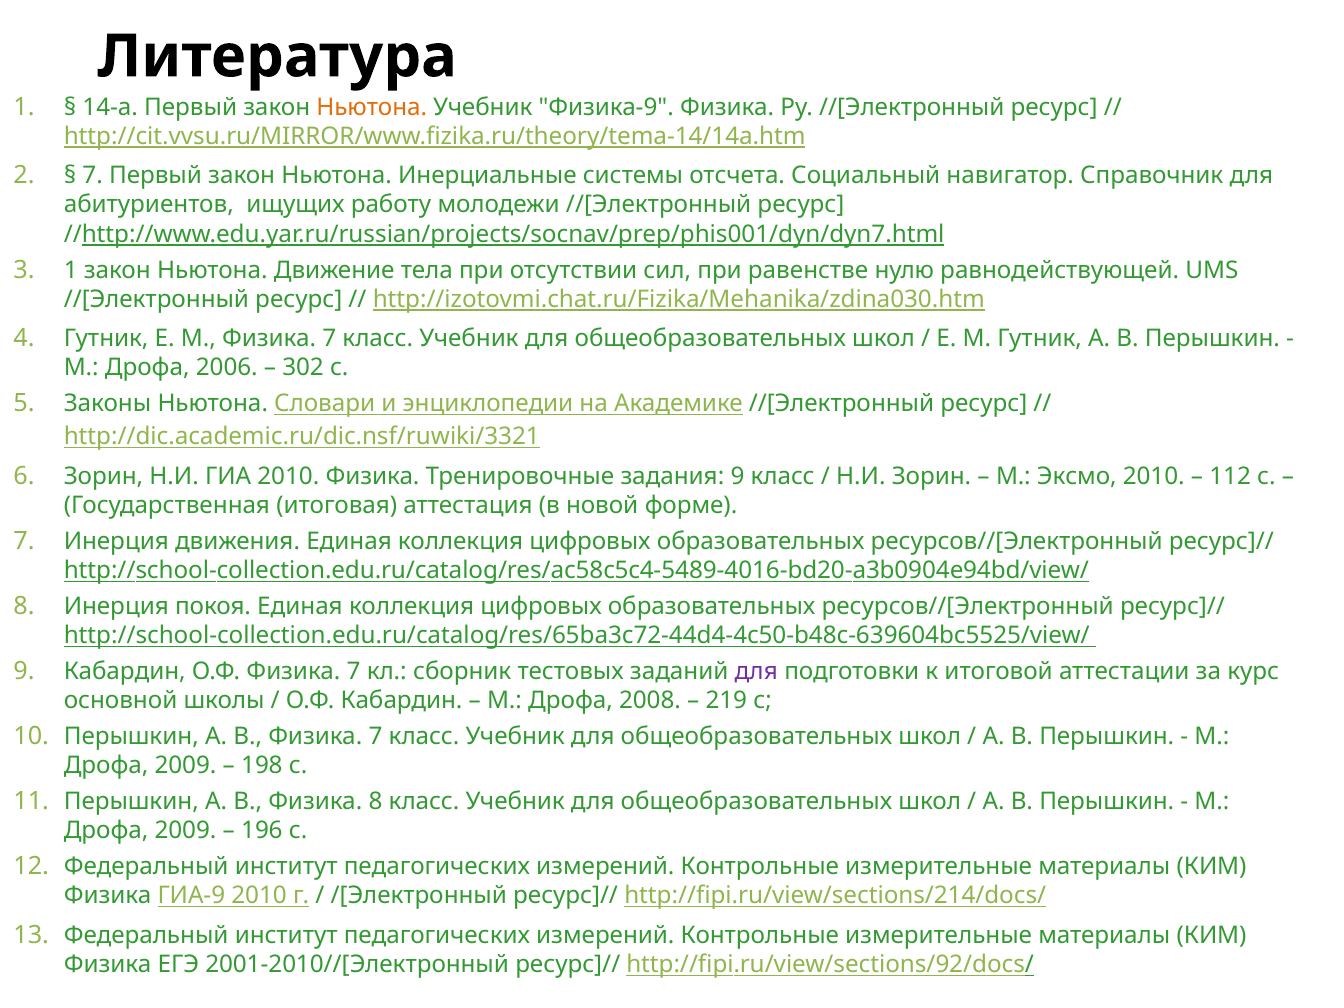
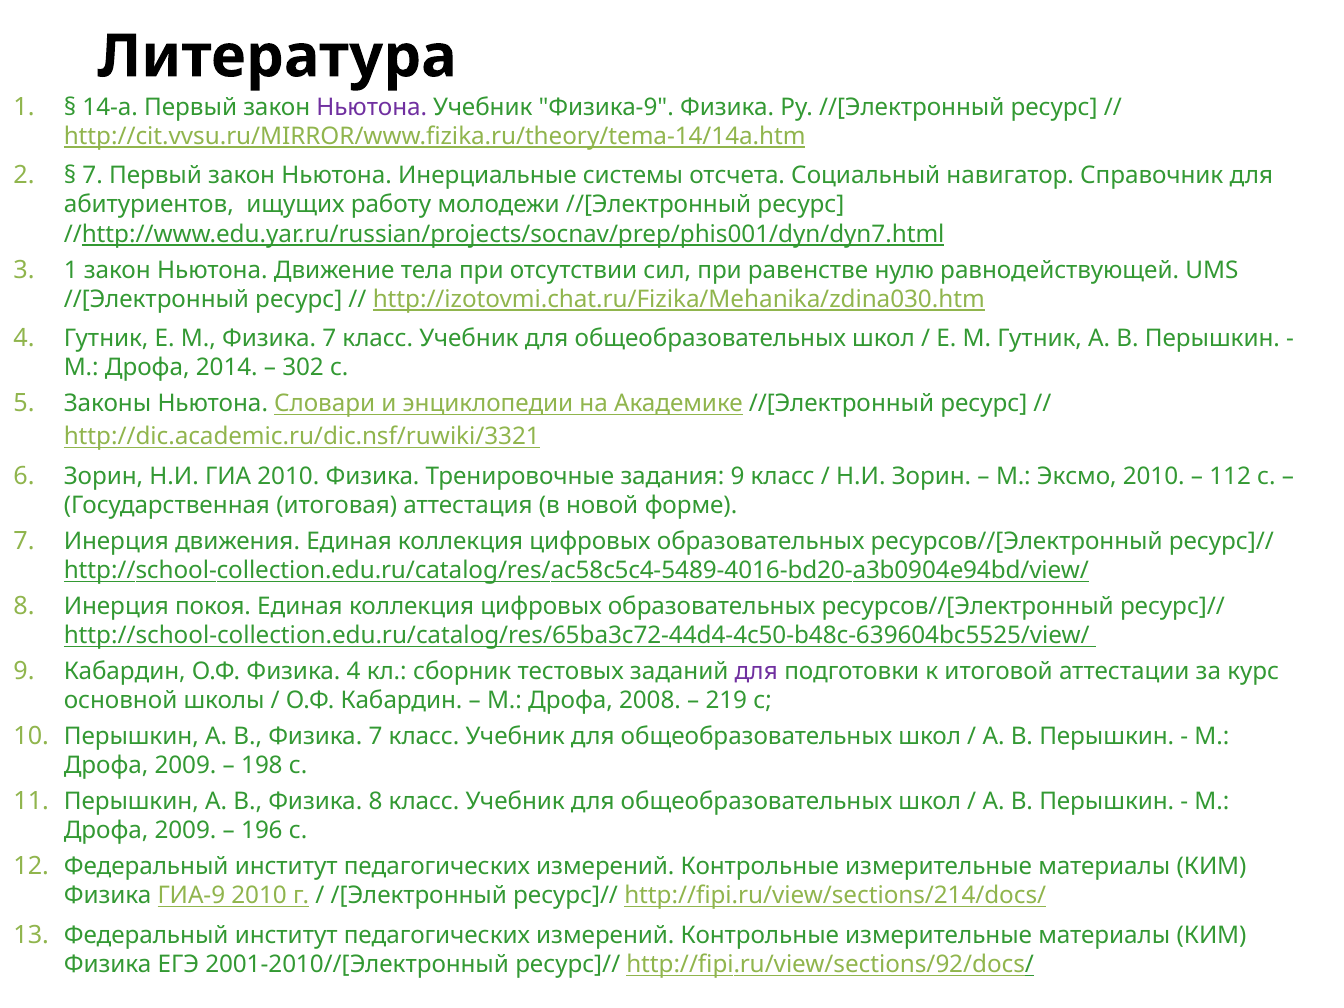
Ньютона colour: orange -> purple (372, 107)
2006: 2006 -> 2014 (227, 368)
О.Ф Физика 7: 7 -> 4 (354, 671)
